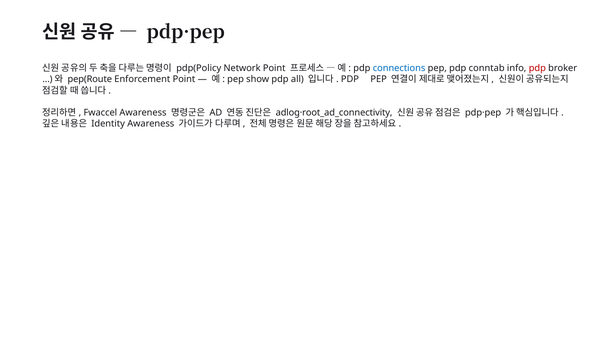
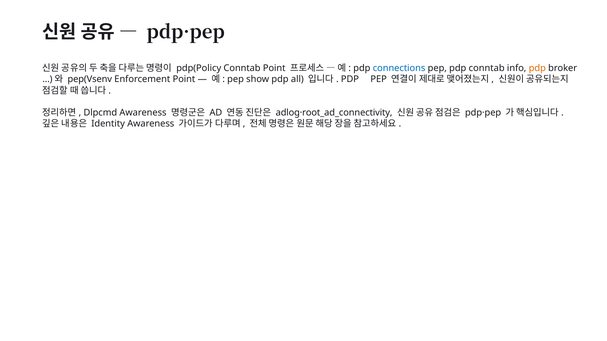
pdp(Policy Network: Network -> Conntab (242, 68)
pdp colour: red -> orange (537, 68)
pep(Route: pep(Route -> pep(Vsenv (90, 80)
Fwaccel: Fwaccel -> Dlpcmd (100, 113)
